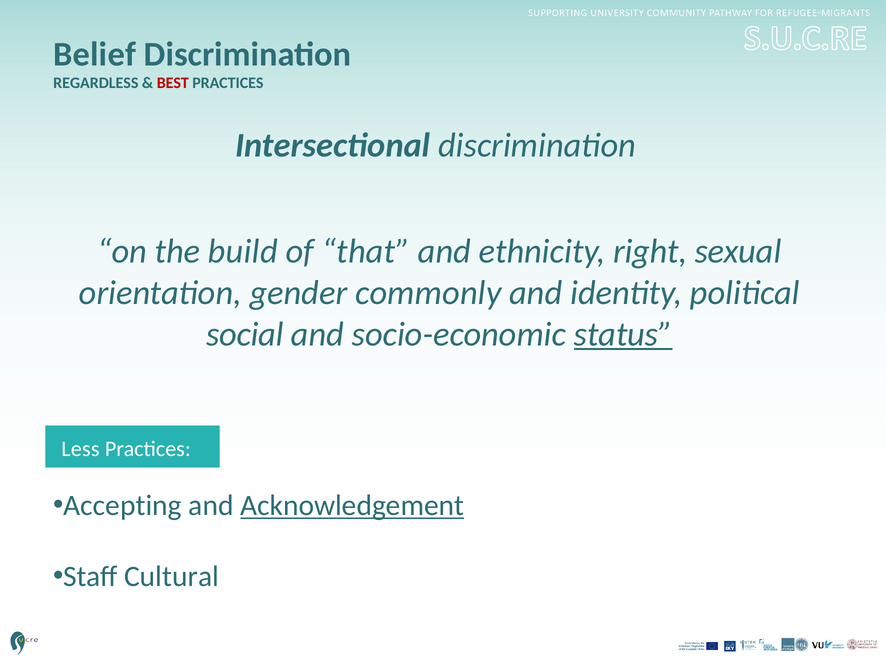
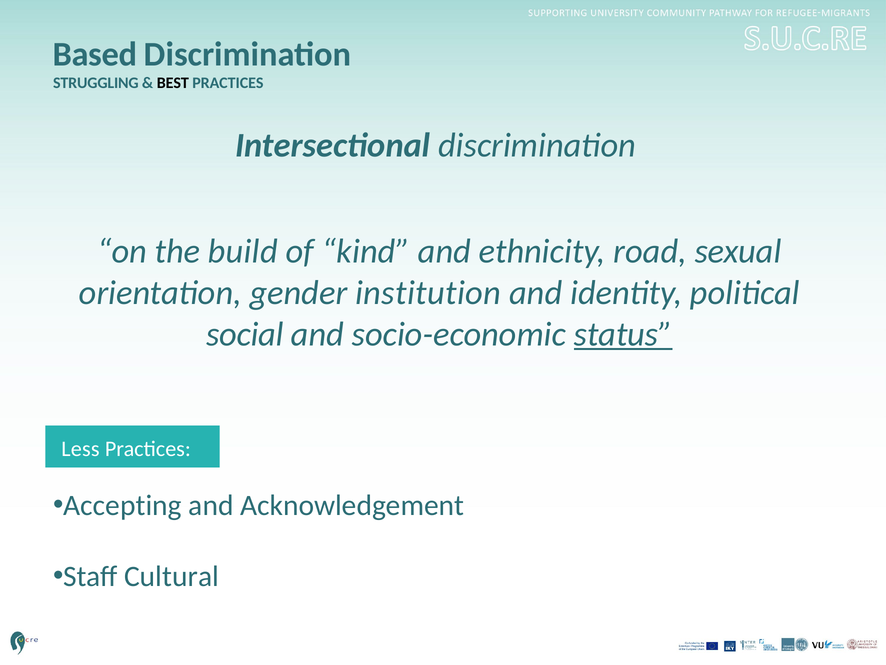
Belief: Belief -> Based (95, 54)
REGARDLESS: REGARDLESS -> STRUGGLING (96, 83)
BEST colour: red -> black (173, 83)
that: that -> kind (366, 251)
right: right -> road (650, 251)
commonly: commonly -> institution (428, 293)
Acknowledgement underline: present -> none (352, 505)
